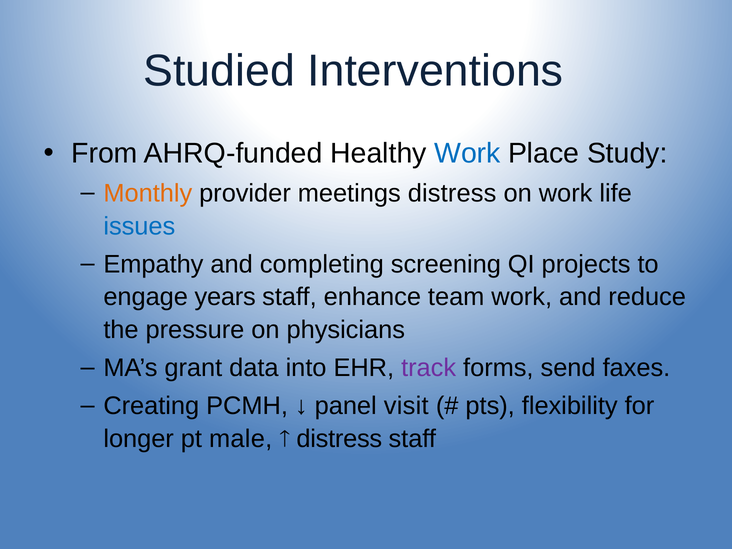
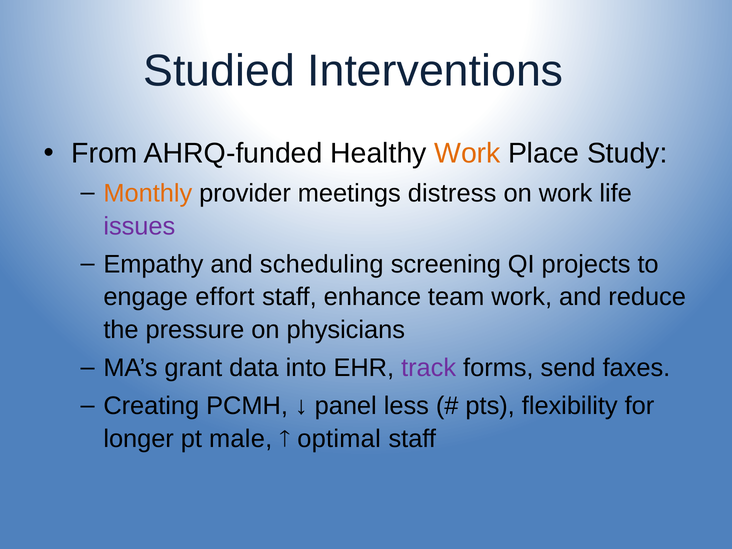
Work colour: blue -> orange (467, 154)
issues colour: blue -> purple (139, 226)
completing: completing -> scheduling (322, 264)
years: years -> effort (225, 297)
visit: visit -> less (406, 406)
distress: distress -> optimal (339, 439)
